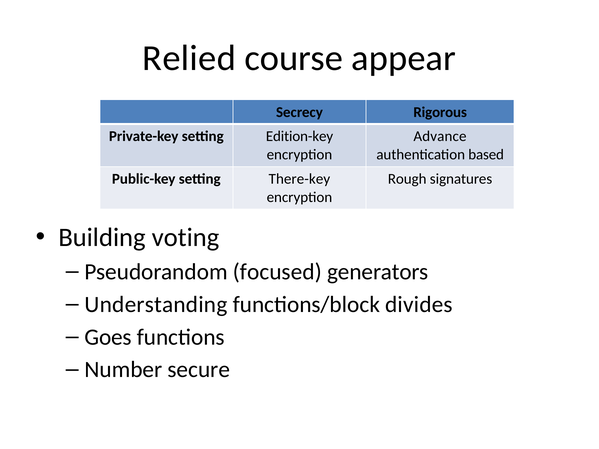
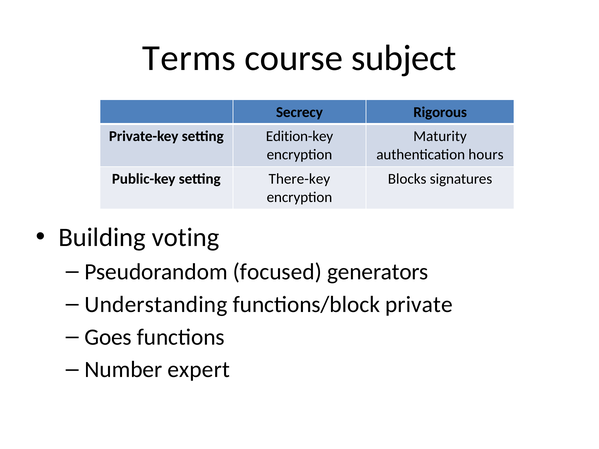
Relied: Relied -> Terms (189, 58)
appear: appear -> subject (404, 58)
Advance: Advance -> Maturity (440, 136)
based: based -> hours (486, 155)
Rough: Rough -> Blocks (407, 179)
divides: divides -> private (419, 305)
secure: secure -> expert (199, 370)
